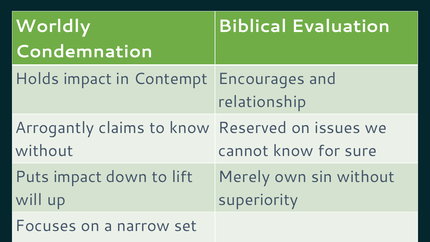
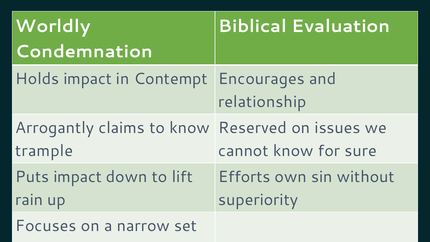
without: without -> trample (44, 151)
Merely: Merely -> Efforts (244, 177)
will: will -> rain (29, 200)
